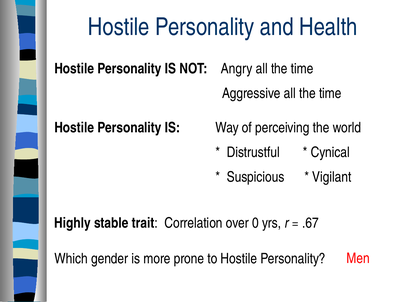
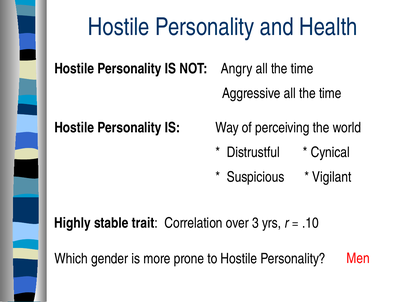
0: 0 -> 3 (255, 223)
.67: .67 -> .10 (311, 223)
